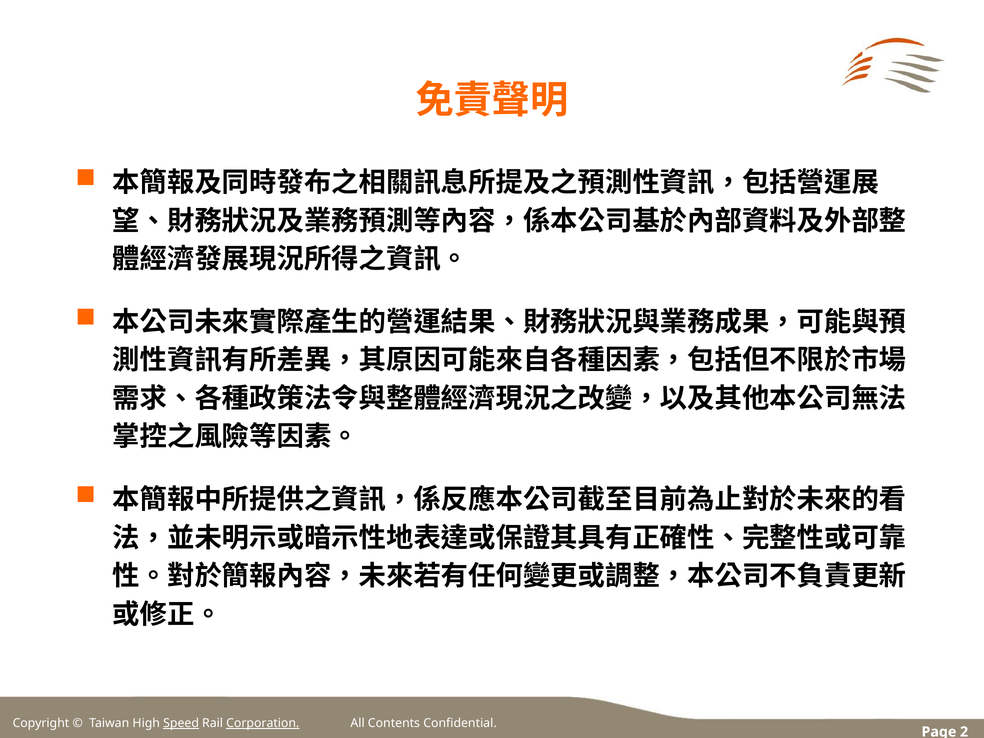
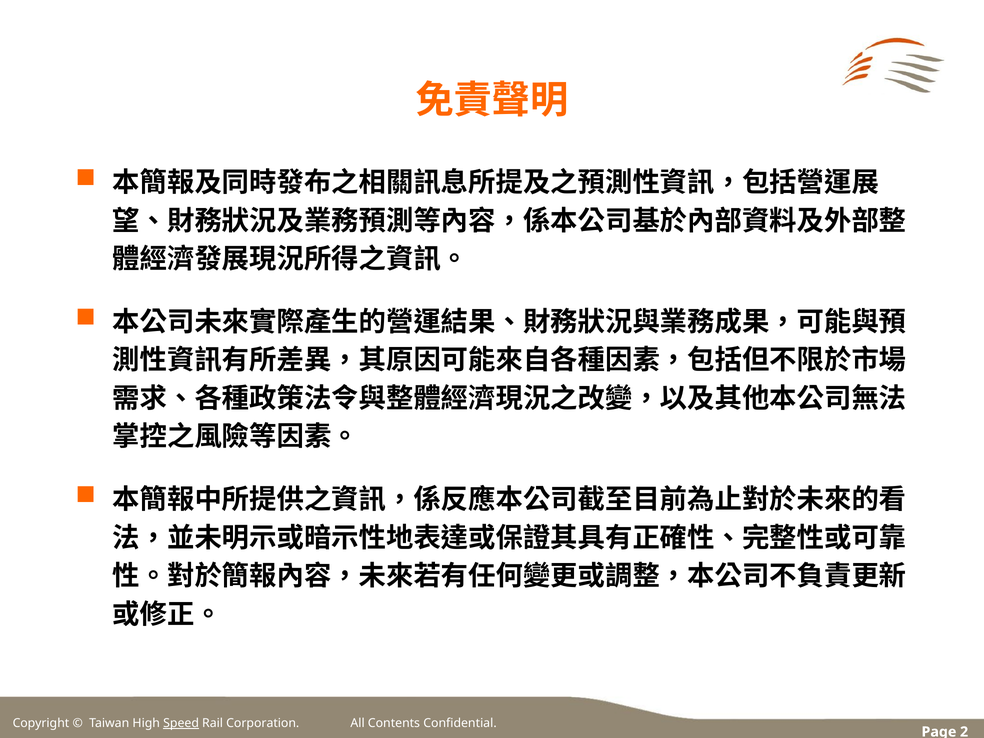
Corporation underline: present -> none (263, 723)
